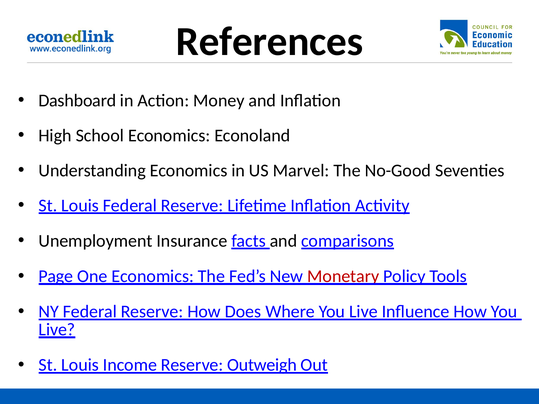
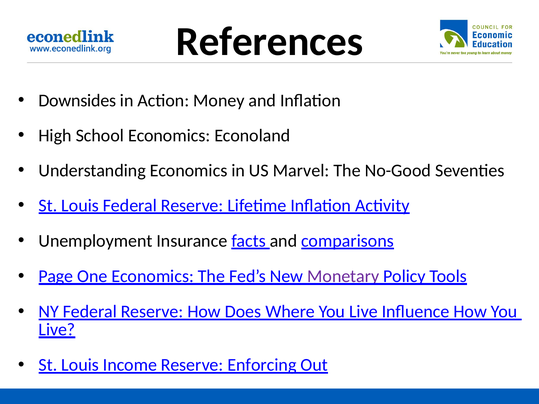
Dashboard: Dashboard -> Downsides (77, 101)
Monetary colour: red -> purple (343, 276)
Outweigh: Outweigh -> Enforcing (262, 365)
